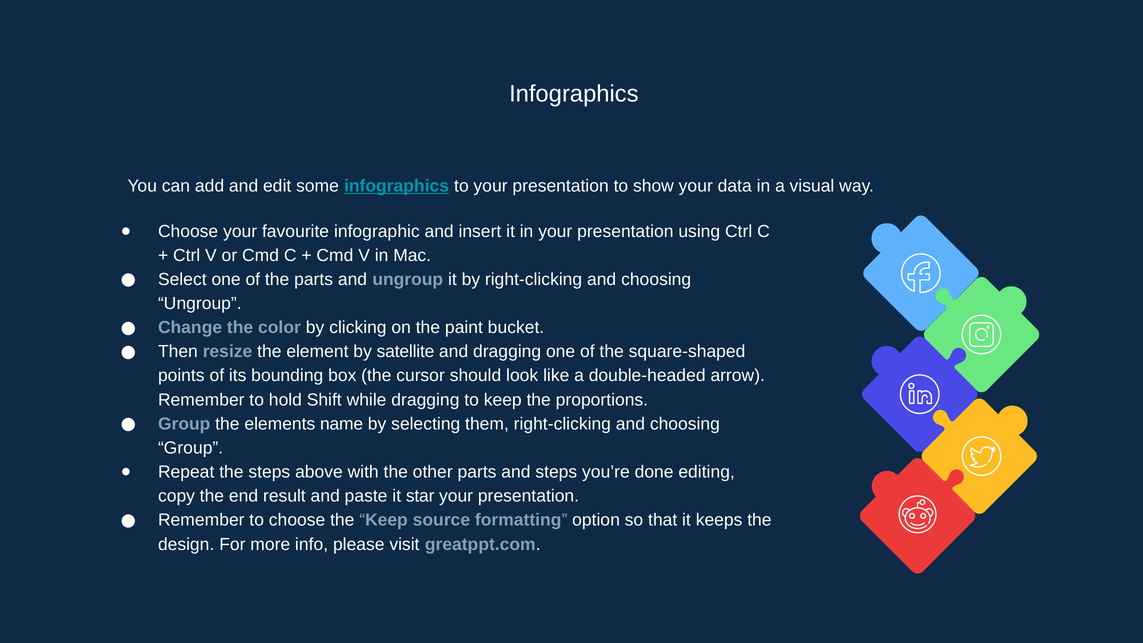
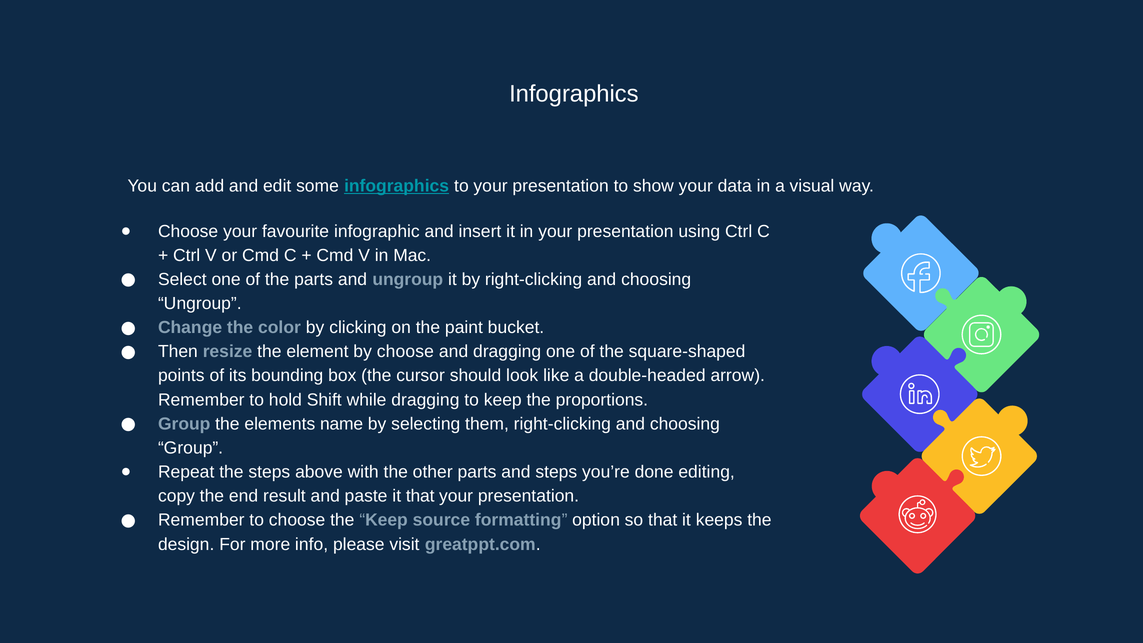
by satellite: satellite -> choose (405, 352)
it star: star -> that (420, 496)
